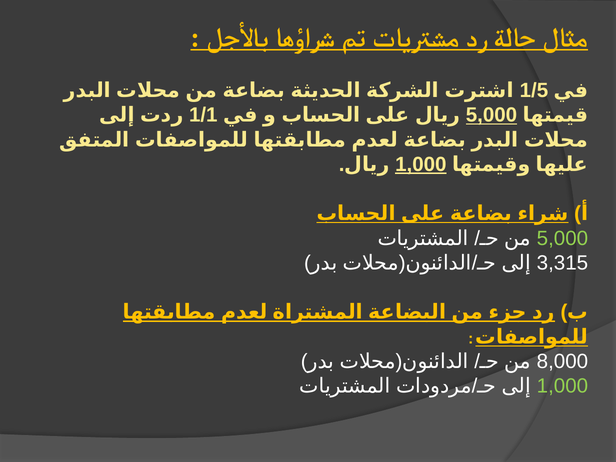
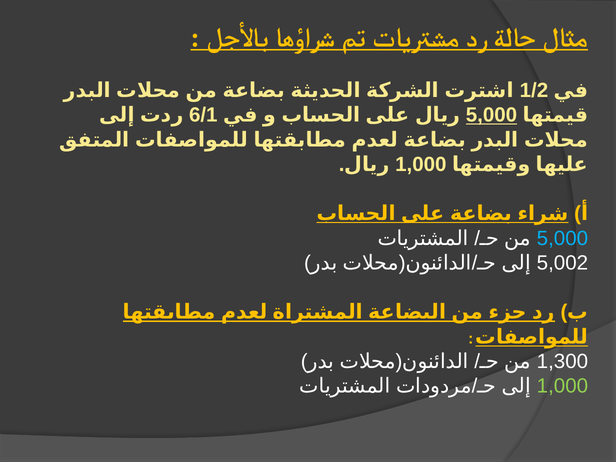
1/5: 1/5 -> 1/2 (534, 90)
1/1: 1/1 -> 6/1 (203, 115)
1,000 underline: present -> none (421, 164)
5,000 colour: light green -> light blue (562, 238)
3,315: 3,315 -> 5,002 (562, 263)
8,000: 8,000 -> 1,300 (562, 361)
